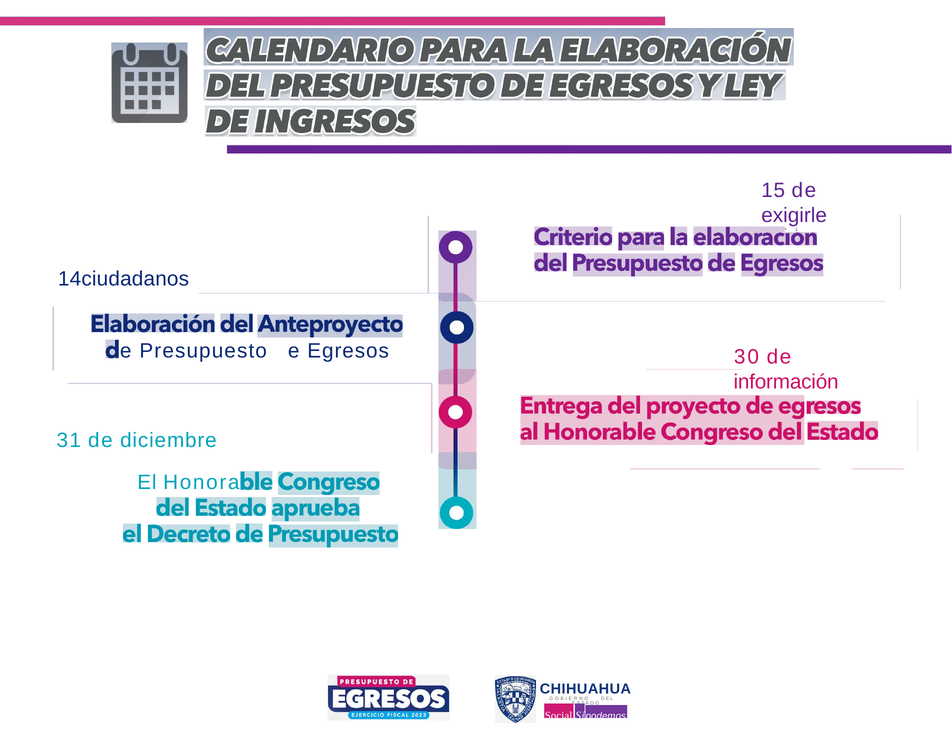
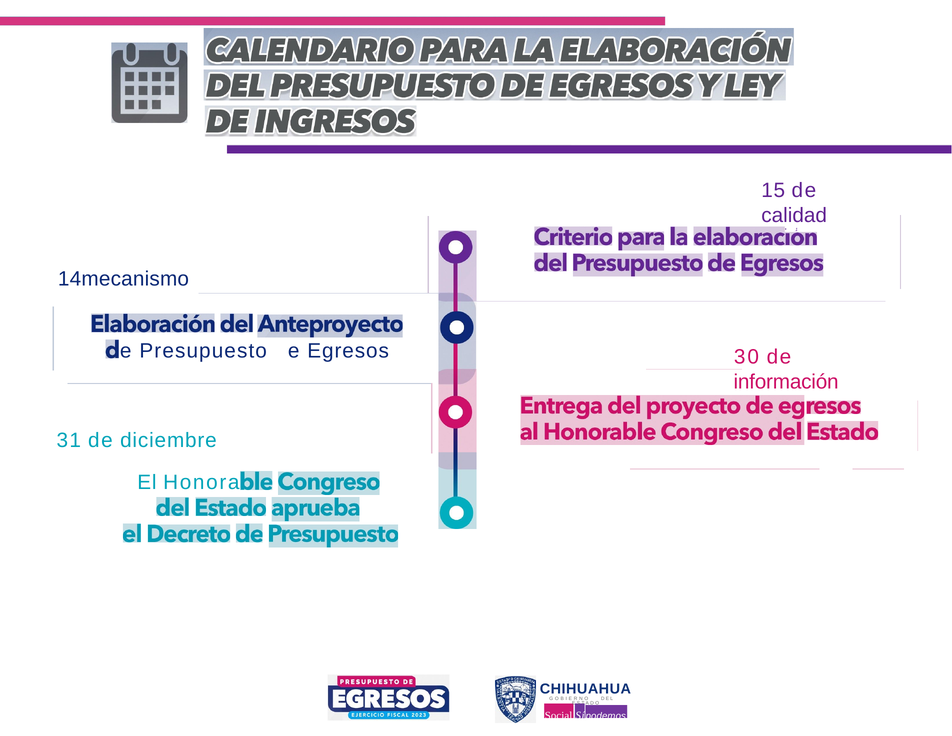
exigirle: exigirle -> calidad (794, 215)
14ciudadanos: 14ciudadanos -> 14mecanismo (124, 279)
